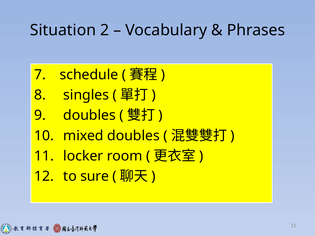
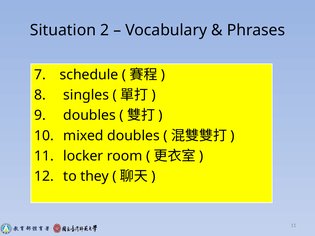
sure: sure -> they (95, 176)
